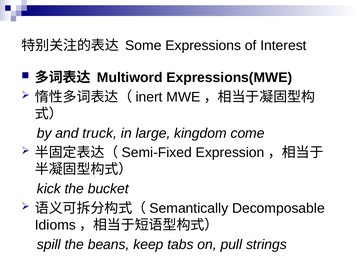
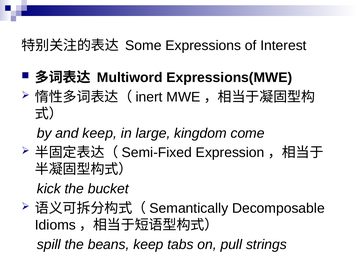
and truck: truck -> keep (100, 133)
